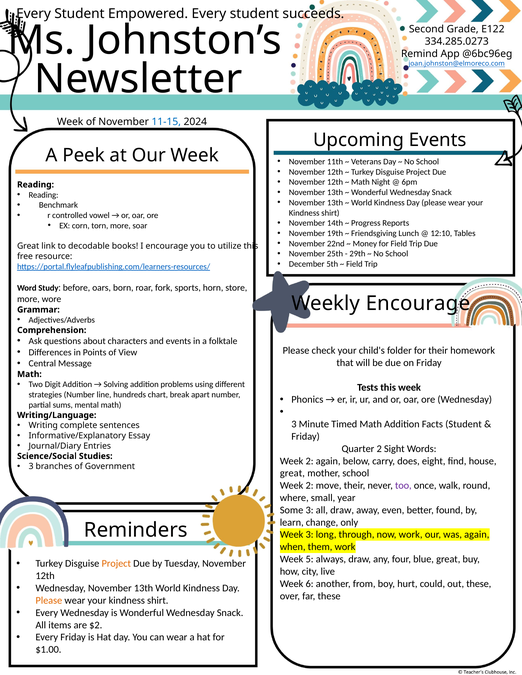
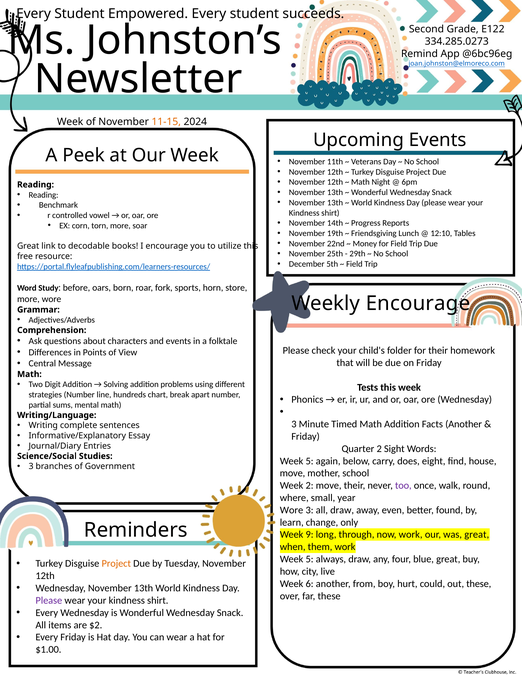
11-15 colour: blue -> orange (166, 122)
Facts Student: Student -> Another (464, 424)
2: 2 -> 5 (310, 461)
great: great -> move (293, 474)
Some: Some -> Wore (292, 510)
Week 3: 3 -> 9 (310, 535)
was again: again -> great (477, 535)
Please colour: orange -> purple (49, 601)
